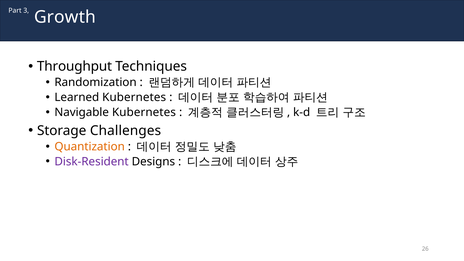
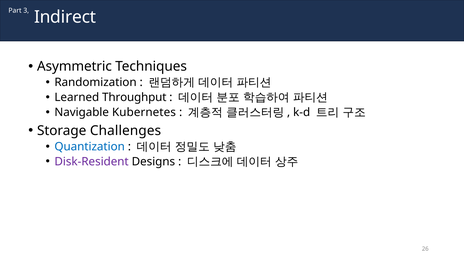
Growth: Growth -> Indirect (65, 17)
Throughput: Throughput -> Asymmetric (74, 66)
Learned Kubernetes: Kubernetes -> Throughput (134, 97)
Quantization colour: orange -> blue (90, 147)
